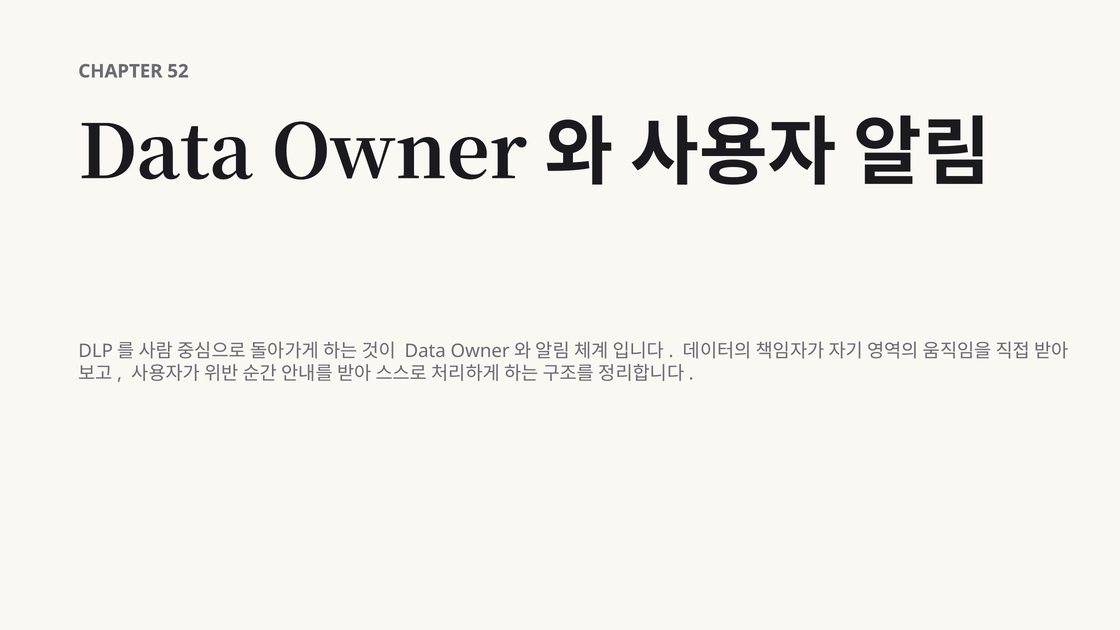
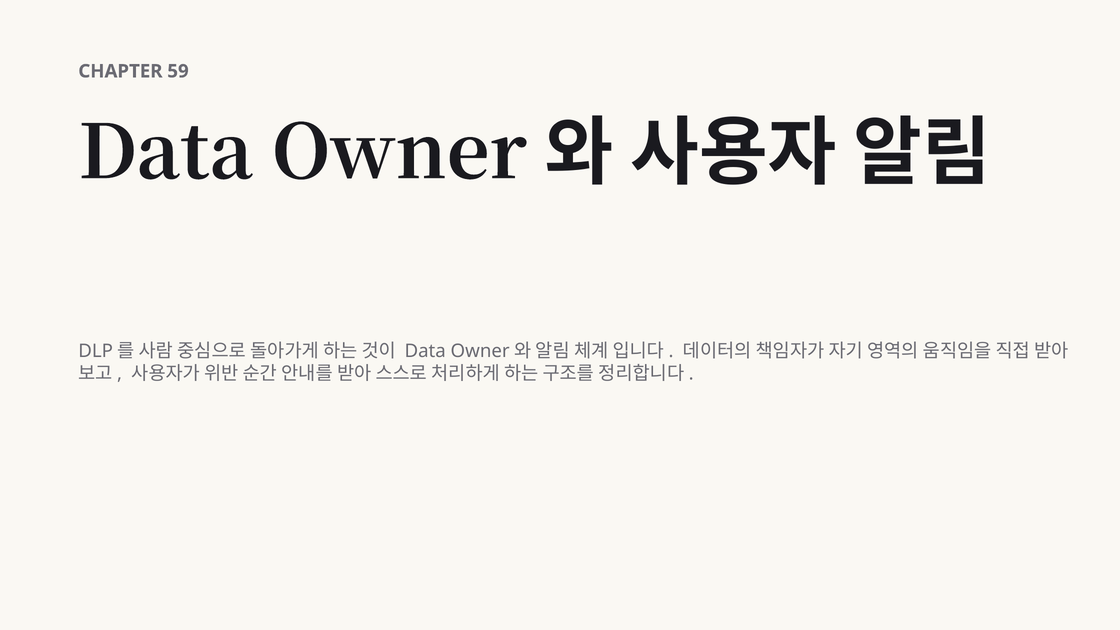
52: 52 -> 59 (178, 71)
